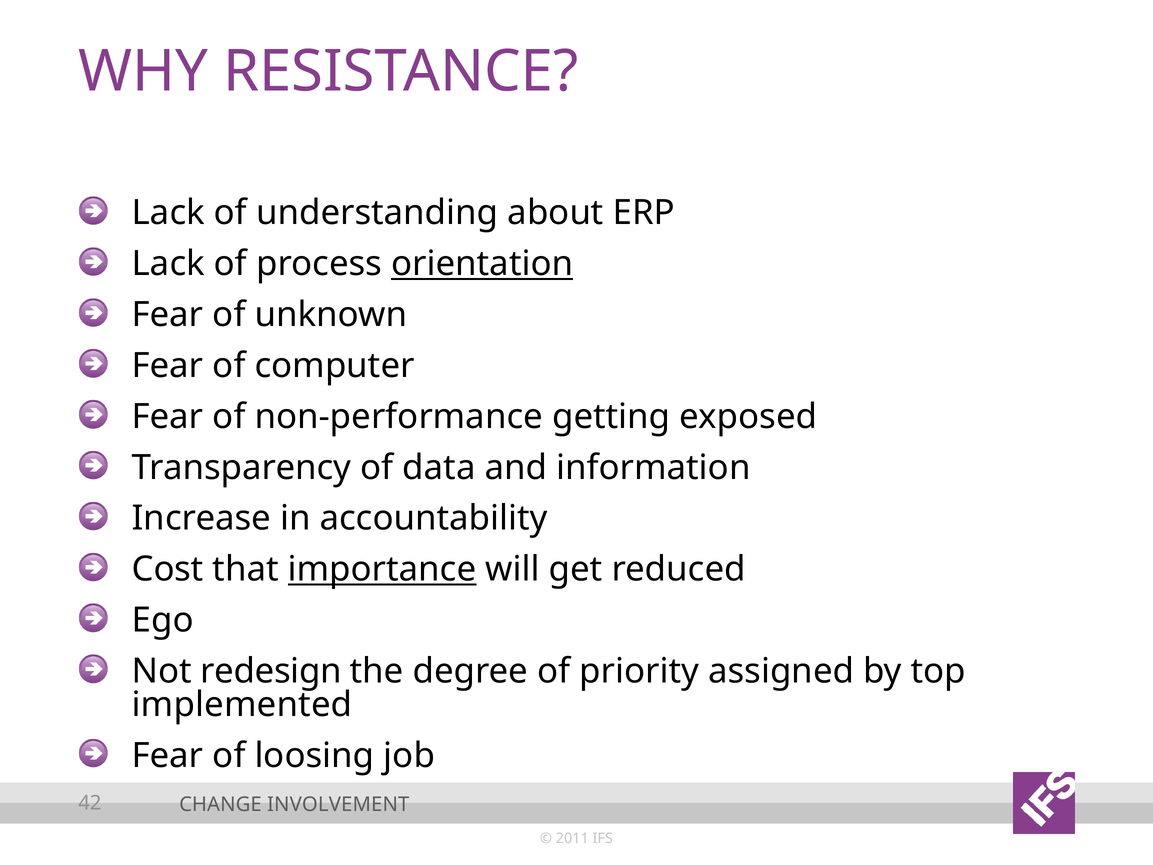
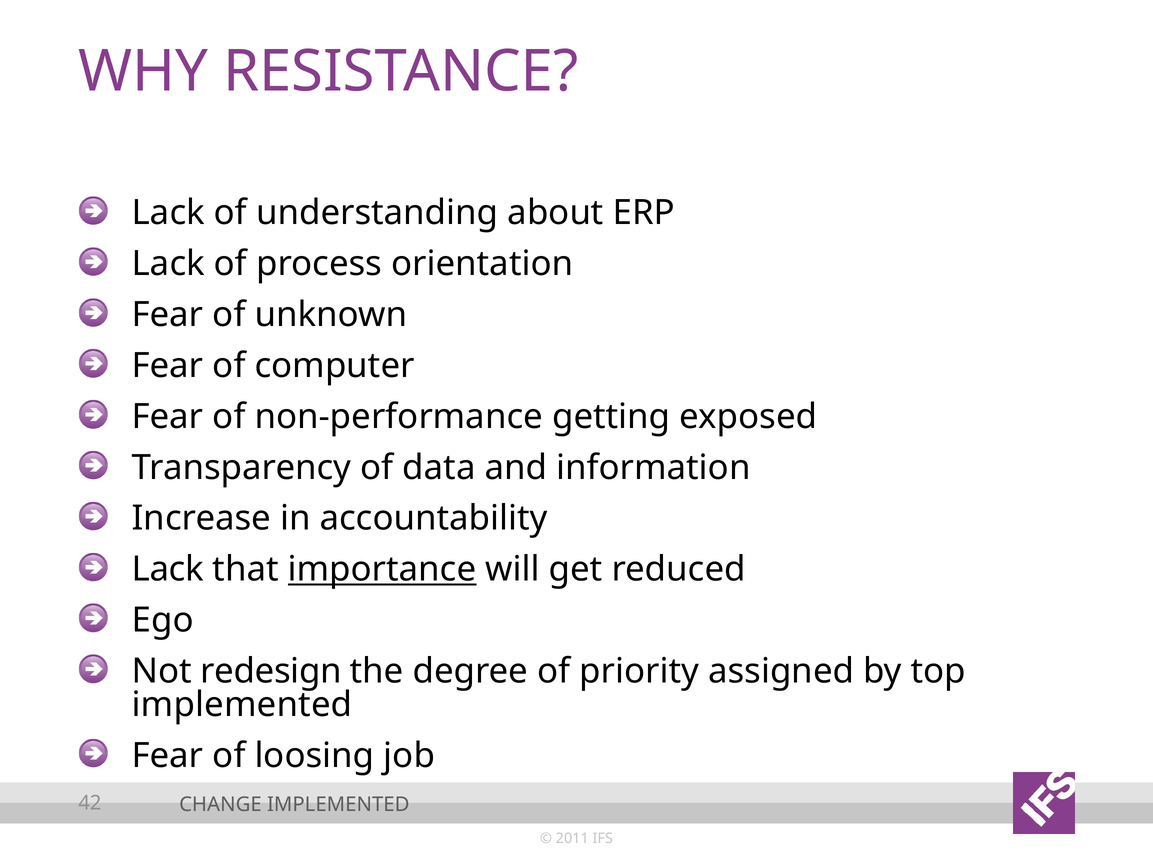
orientation underline: present -> none (482, 264)
Cost: Cost -> Lack (168, 569)
CHANGE INVOLVEMENT: INVOLVEMENT -> IMPLEMENTED (338, 804)
